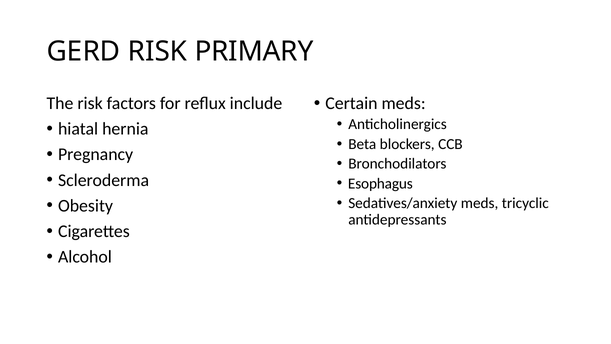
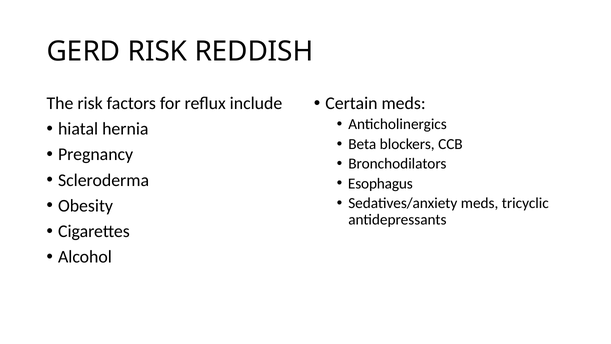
PRIMARY: PRIMARY -> REDDISH (254, 51)
